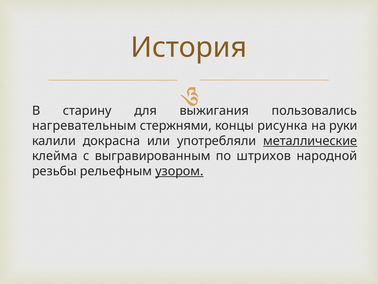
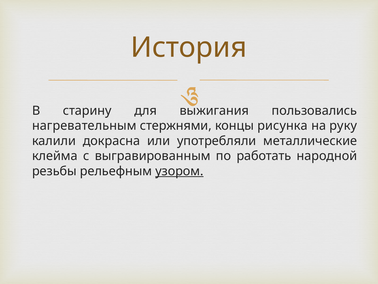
руки: руки -> руку (343, 126)
металлические underline: present -> none (310, 141)
штрихов: штрихов -> работать (264, 156)
